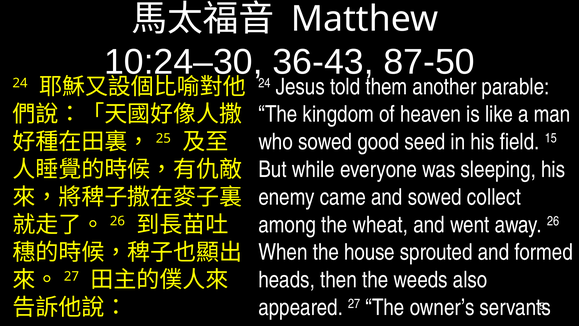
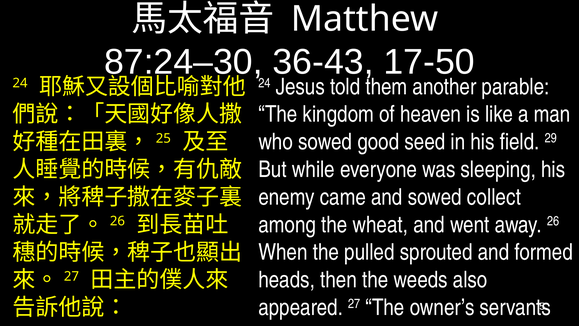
10:24–30: 10:24–30 -> 87:24–30 (183, 62)
87-50: 87-50 -> 17-50 (429, 62)
15: 15 -> 29 (551, 138)
house: house -> pulled (369, 252)
